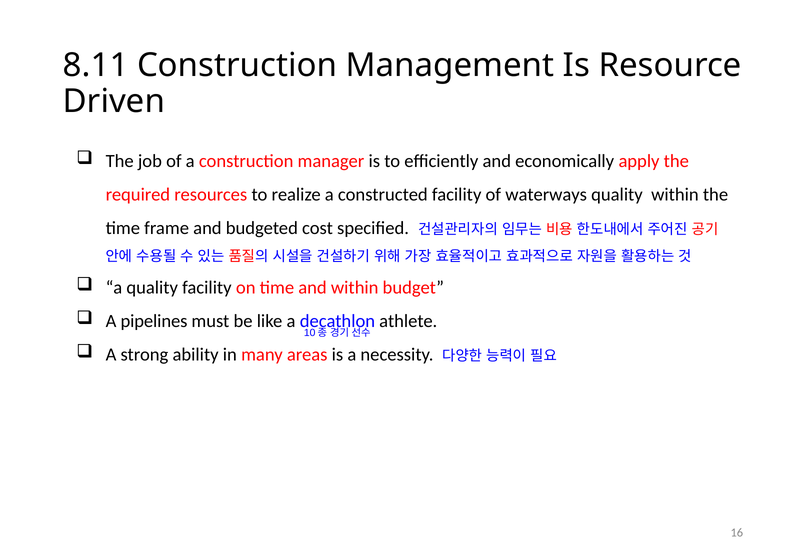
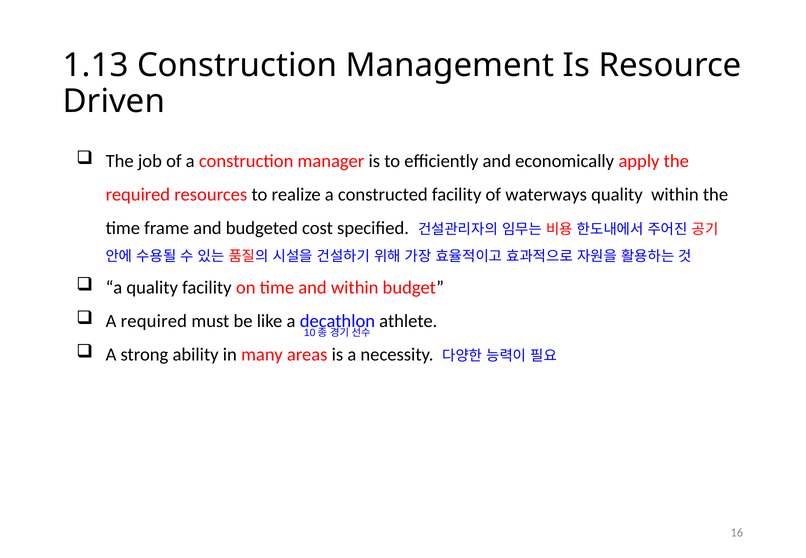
8.11: 8.11 -> 1.13 (96, 66)
A pipelines: pipelines -> required (154, 321)
